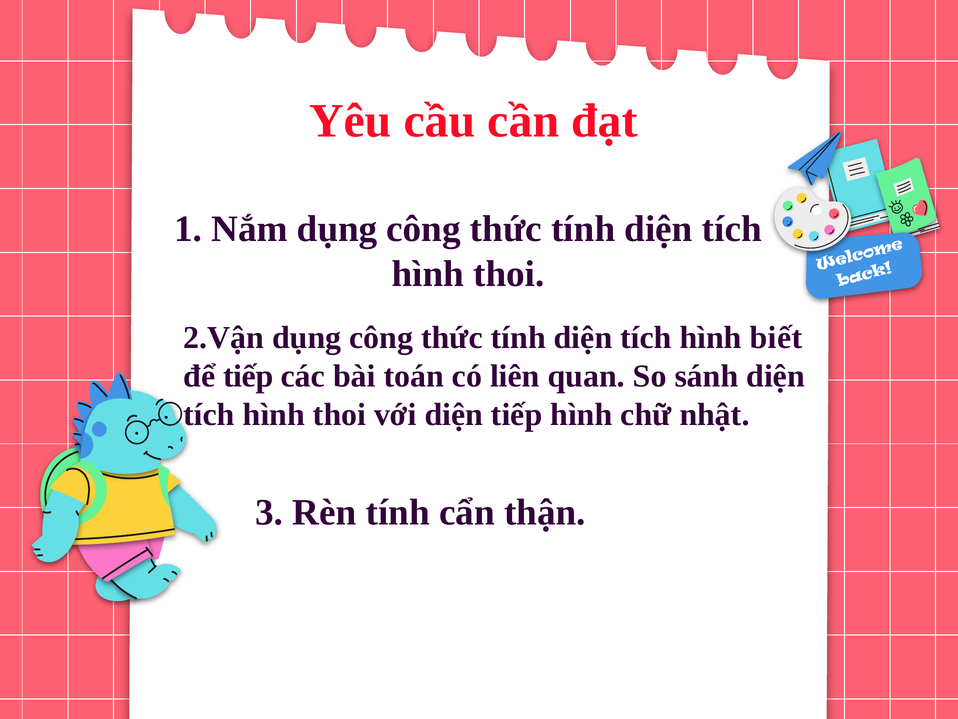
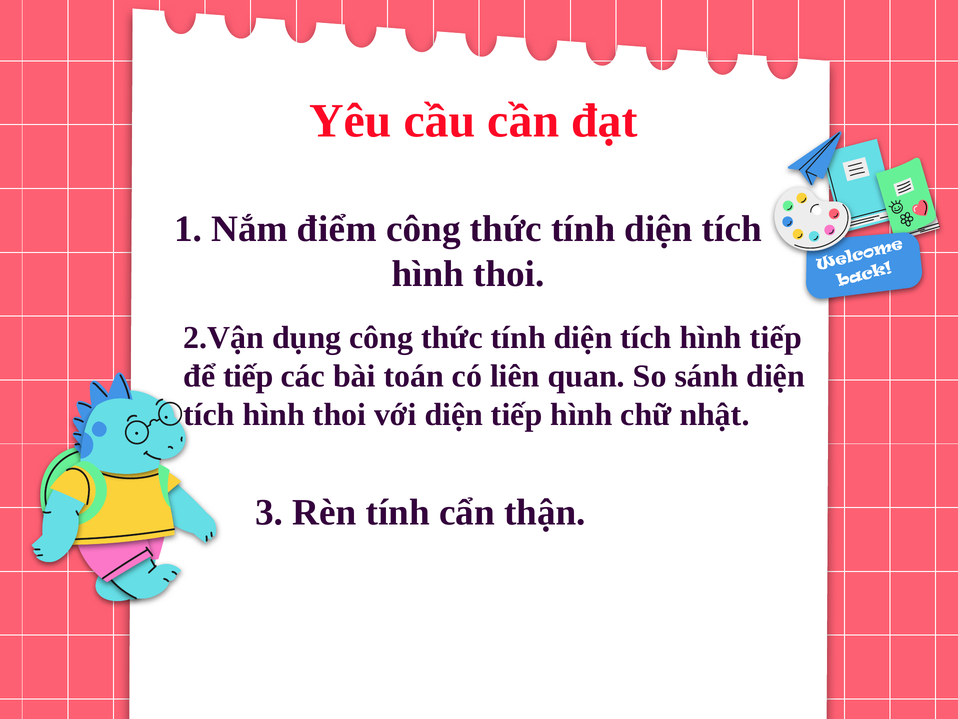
Nắm dụng: dụng -> điểm (337, 229)
hình biết: biết -> tiếp (776, 338)
